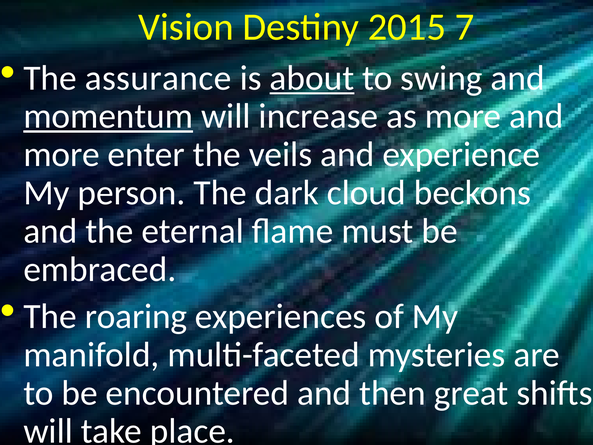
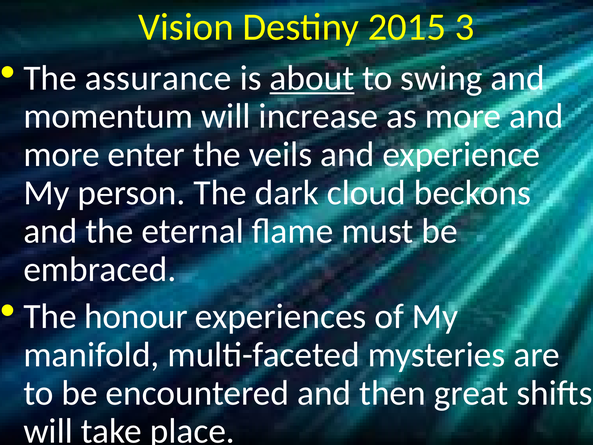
7: 7 -> 3 (465, 27)
momentum underline: present -> none (108, 116)
roaring: roaring -> honour (136, 316)
